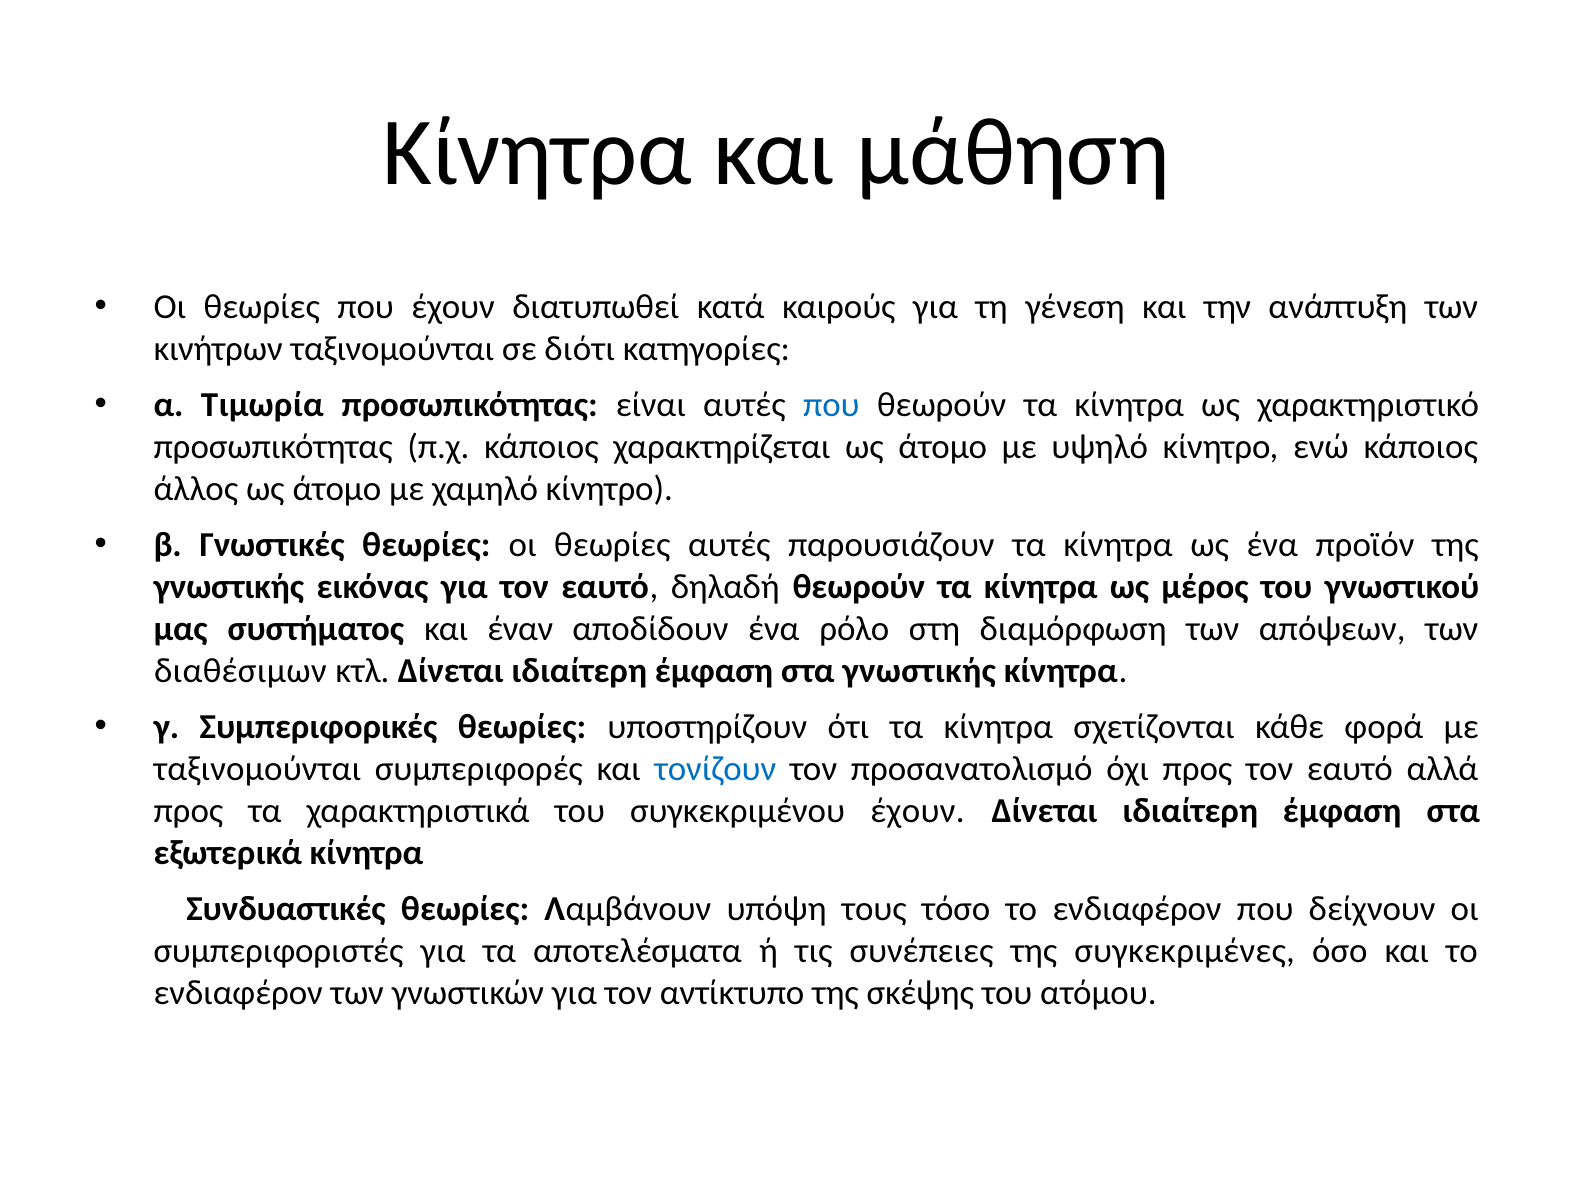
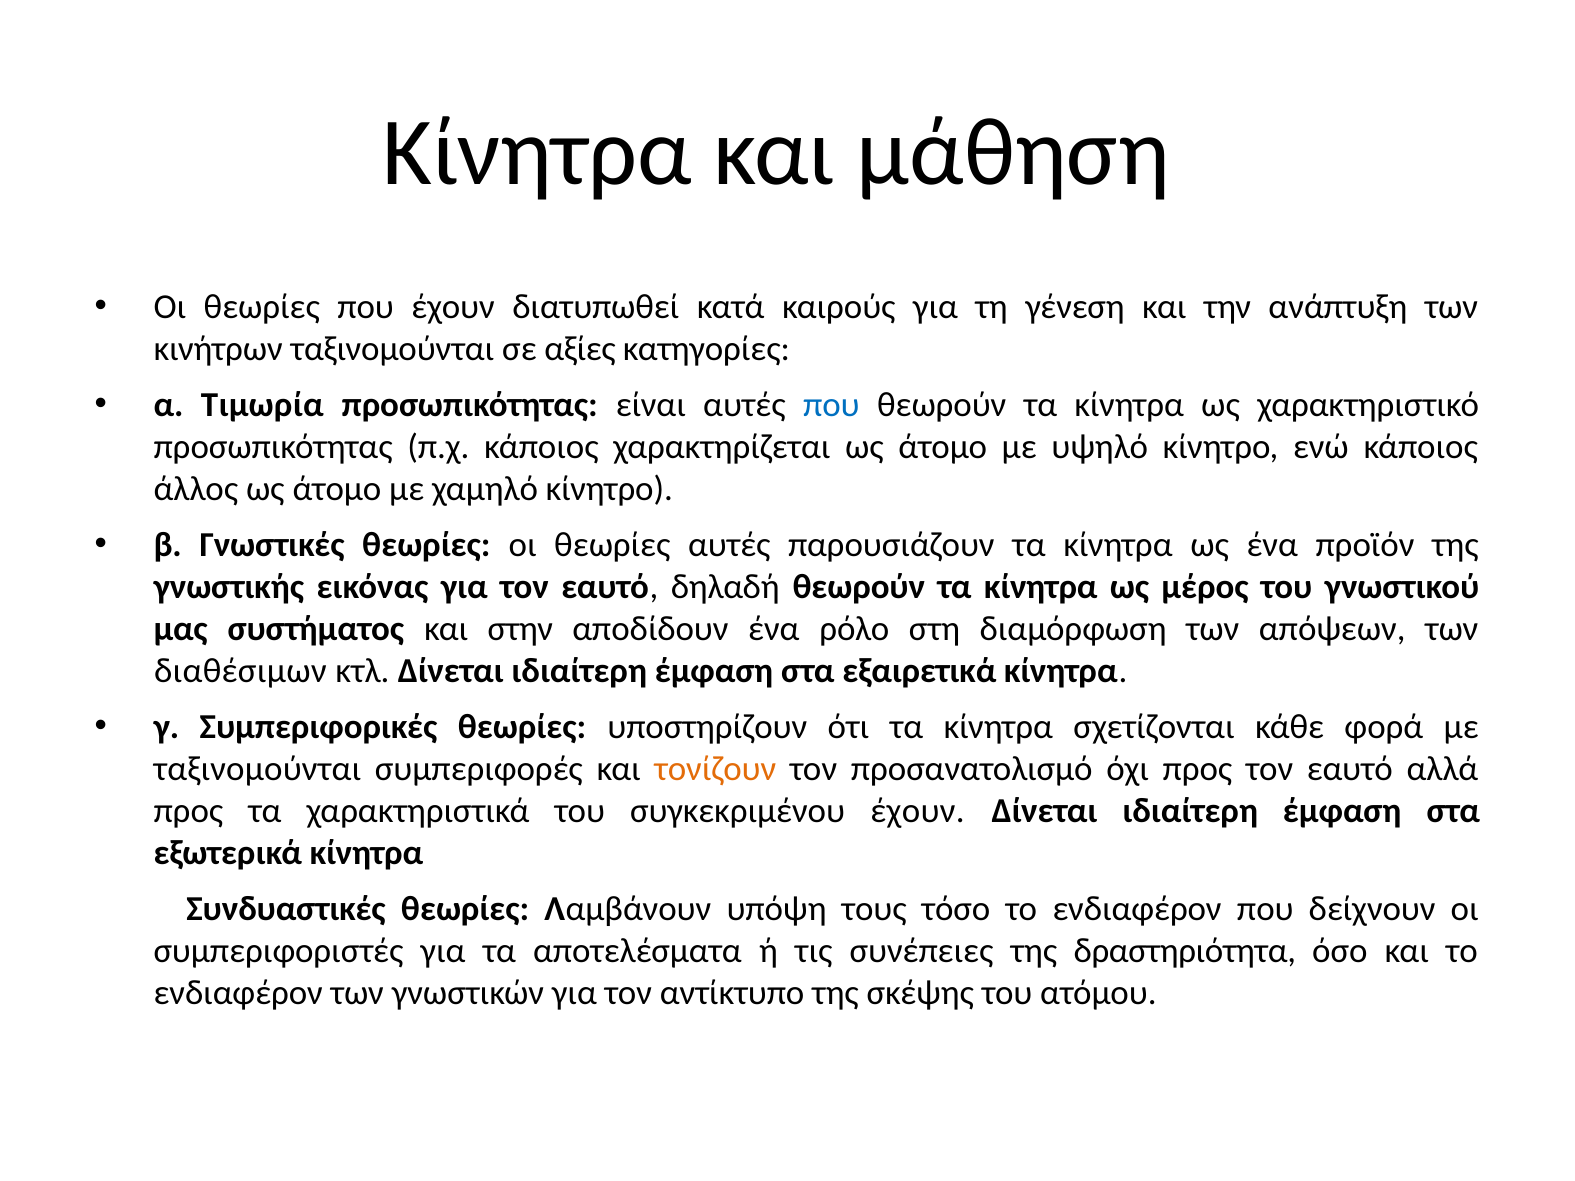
διότι: διότι -> αξίες (580, 349)
έναν: έναν -> στην (520, 629)
στα γνωστικής: γνωστικής -> εξαιρετικά (919, 671)
τονίζουν colour: blue -> orange (715, 769)
συγκεκριμένες: συγκεκριμένες -> δραστηριότητα (1185, 951)
